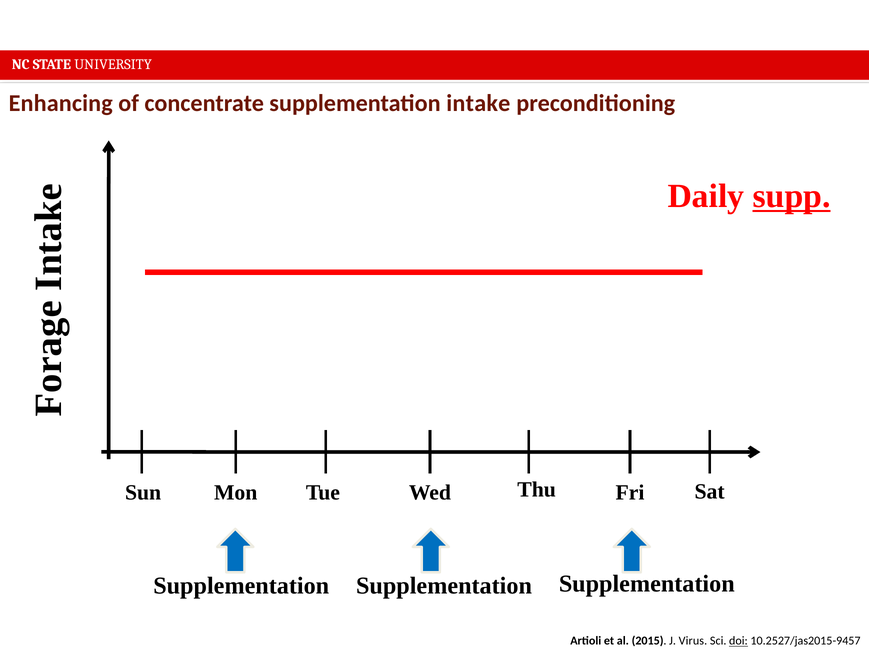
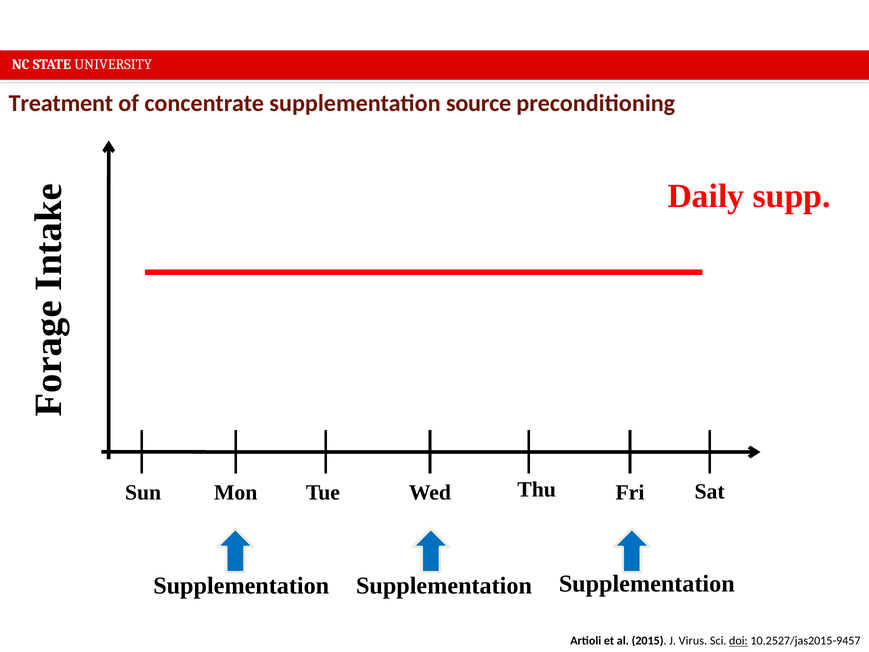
Enhancing: Enhancing -> Treatment (61, 103)
intake: intake -> source (479, 103)
supp underline: present -> none (792, 196)
